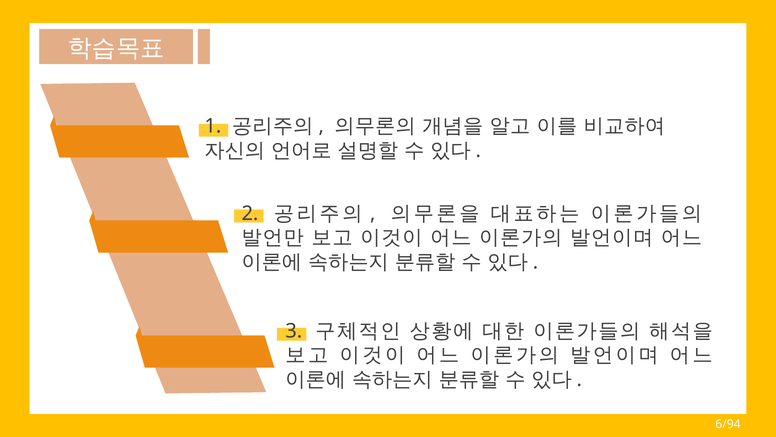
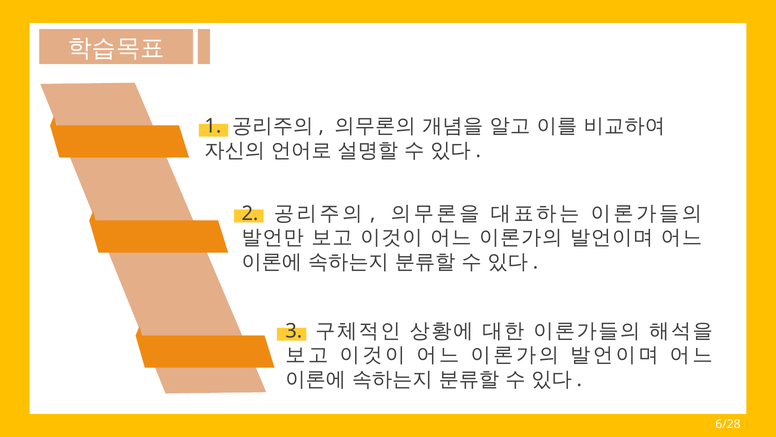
6/94: 6/94 -> 6/28 (728, 424)
